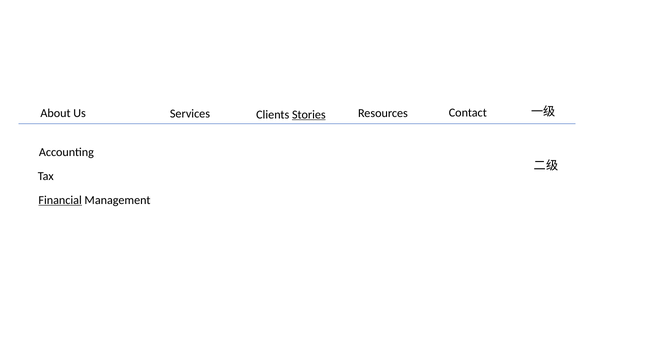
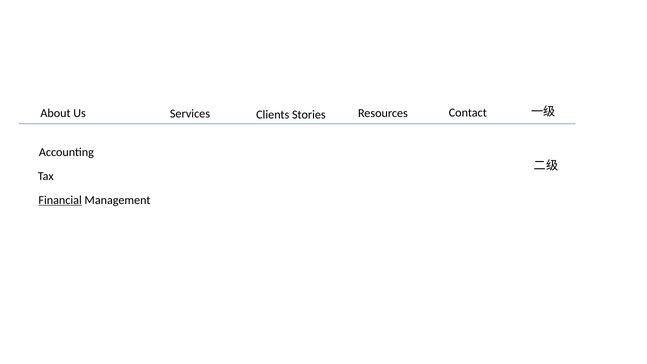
Stories underline: present -> none (309, 115)
